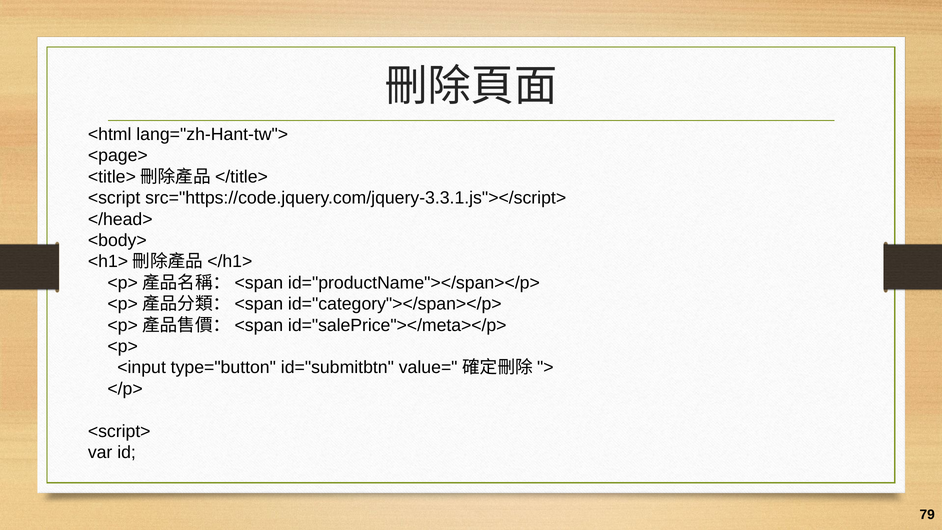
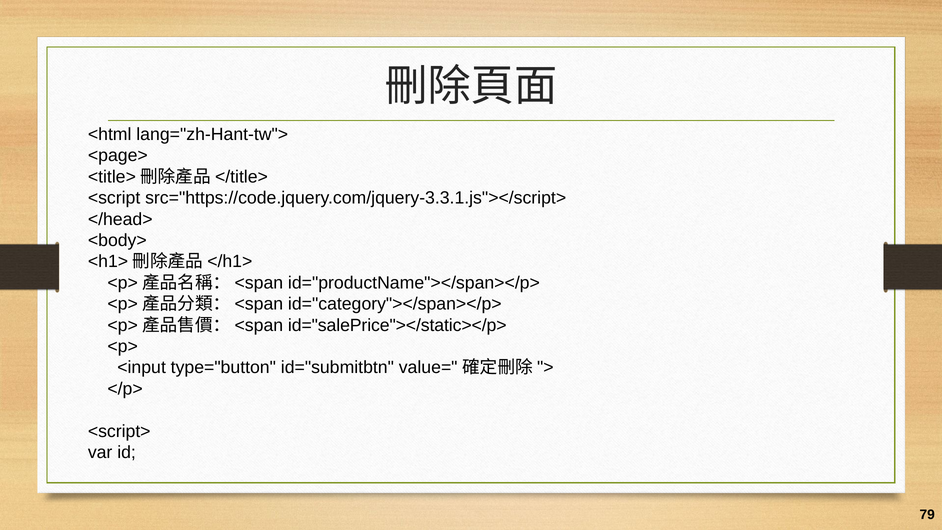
id="salePrice"></meta></p>: id="salePrice"></meta></p> -> id="salePrice"></static></p> (397, 325)
